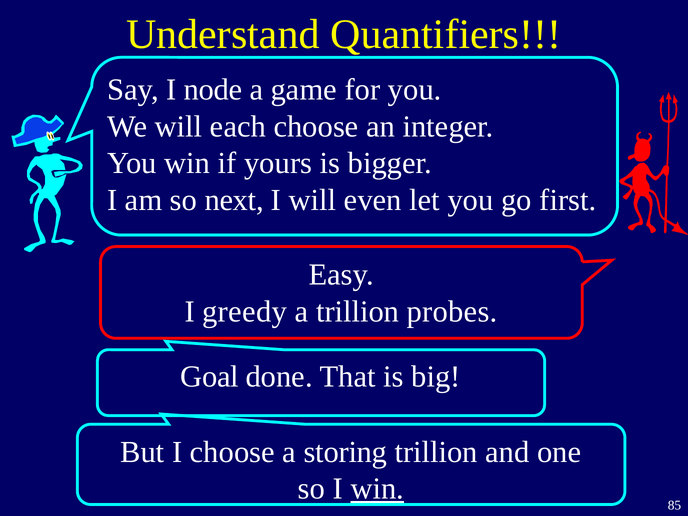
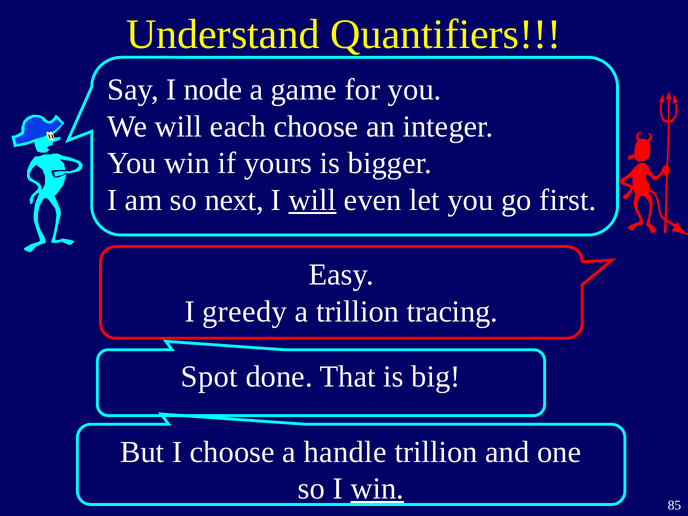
will underline: none -> present (313, 200)
probes: probes -> tracing (452, 312)
Goal: Goal -> Spot (209, 377)
storing: storing -> handle (345, 452)
